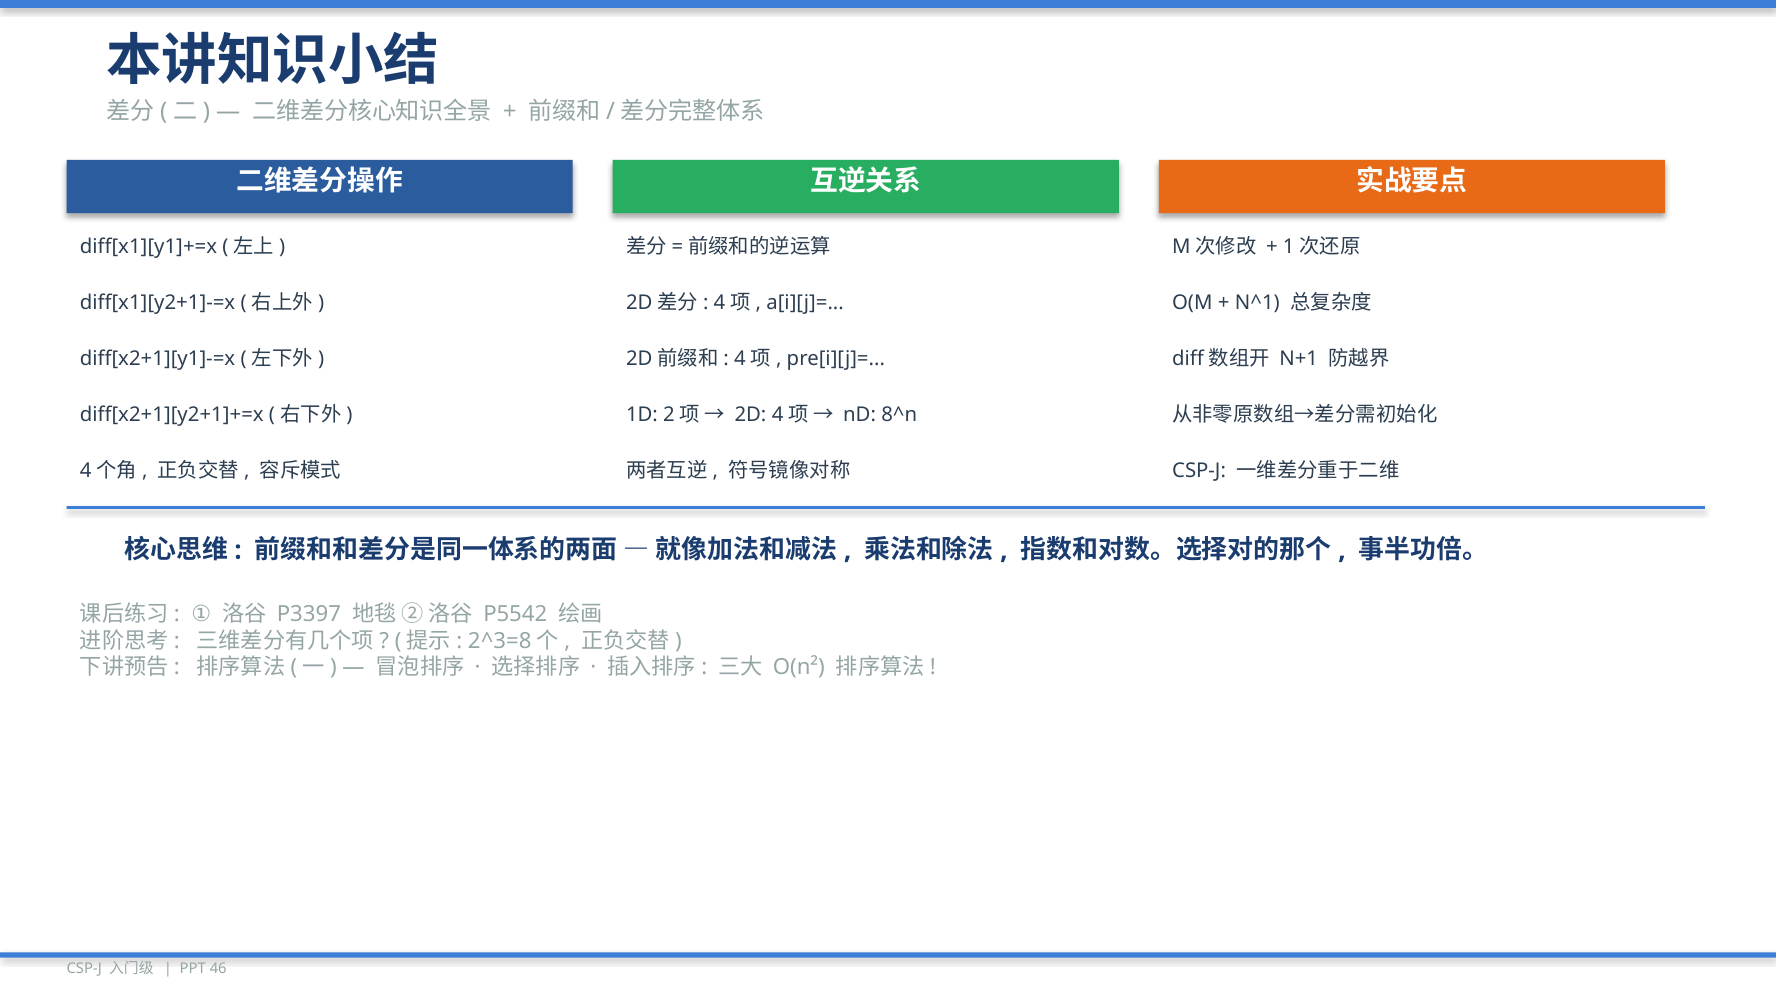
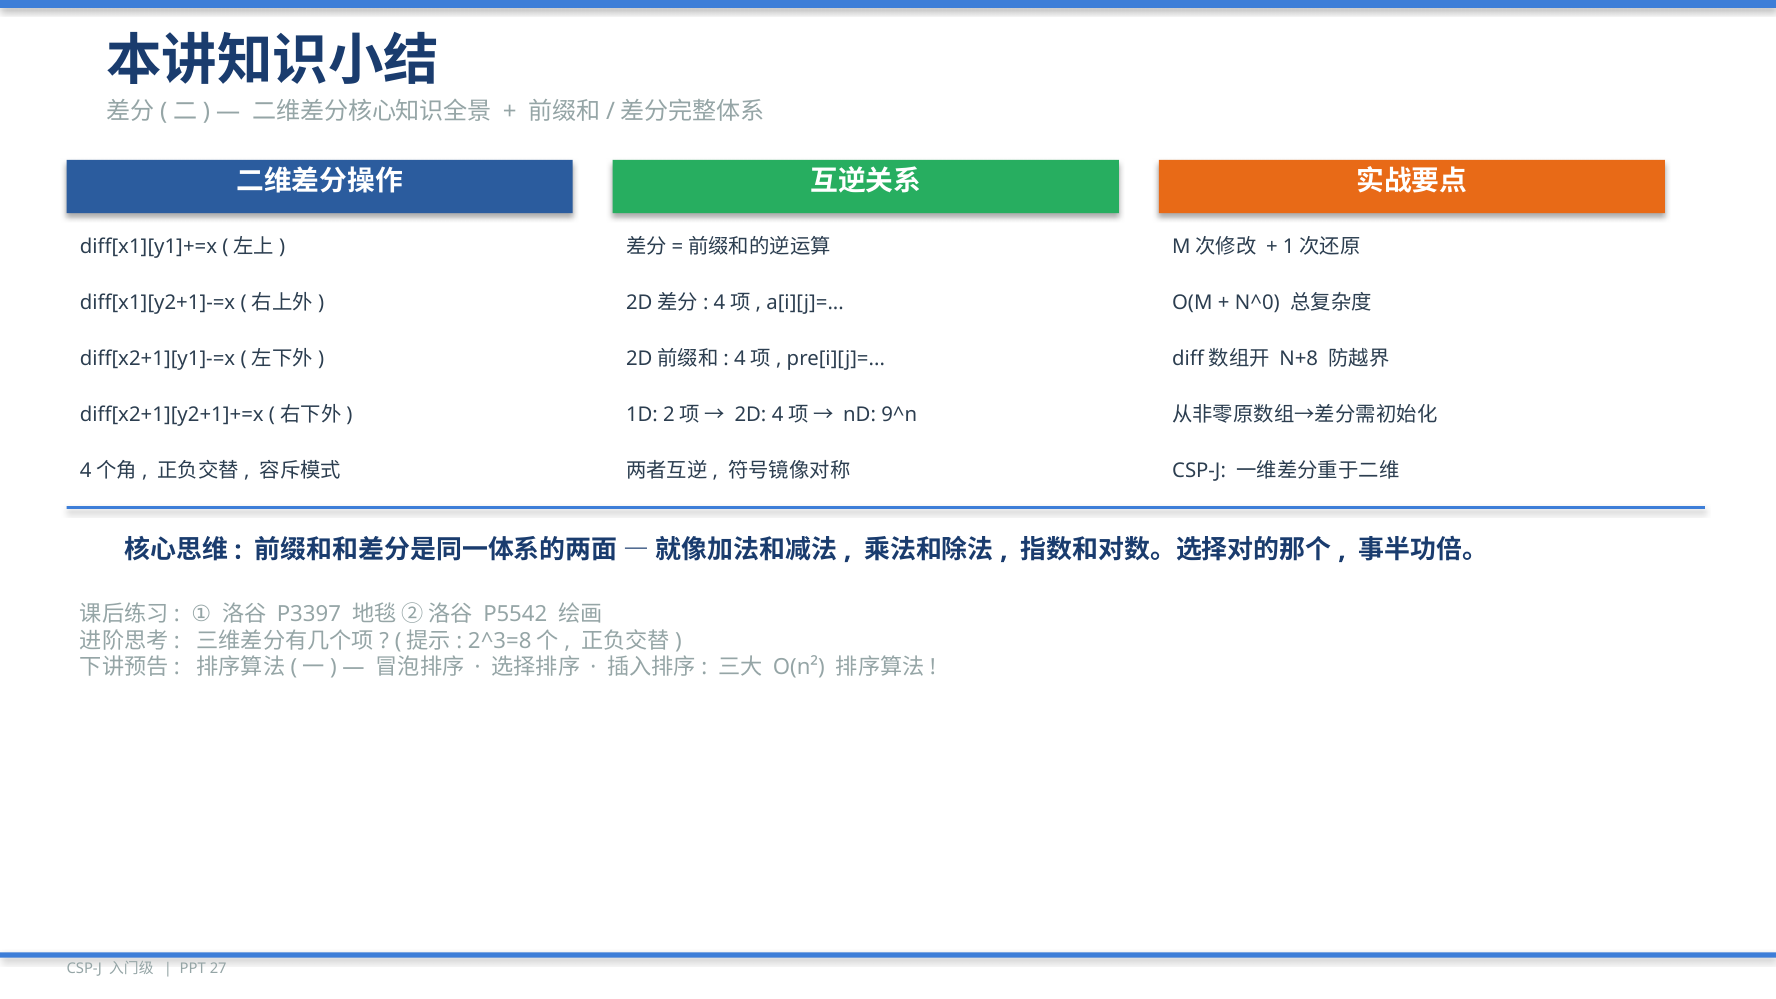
N^1: N^1 -> N^0 (1257, 303)
N+1: N+1 -> N+8 (1299, 359)
8^n: 8^n -> 9^n (899, 415)
46: 46 -> 27 (218, 969)
